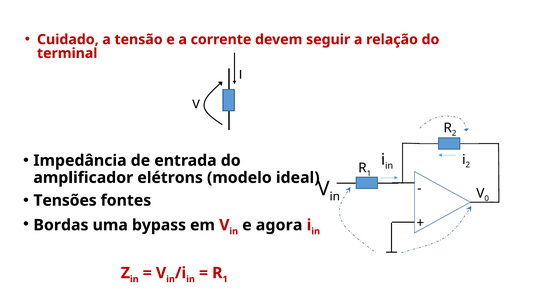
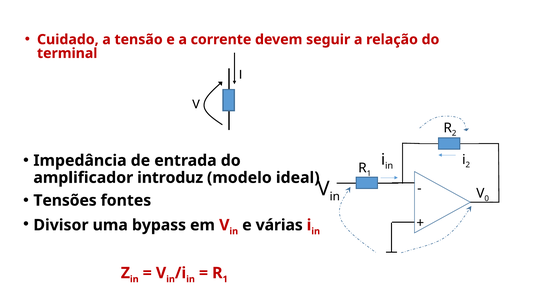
elétrons: elétrons -> introduz (170, 178)
Bordas: Bordas -> Divisor (61, 225)
agora: agora -> várias (279, 225)
